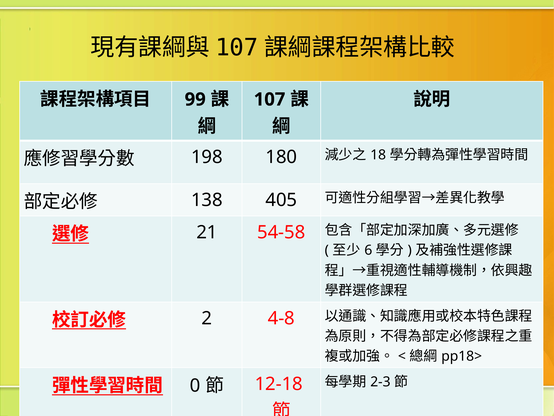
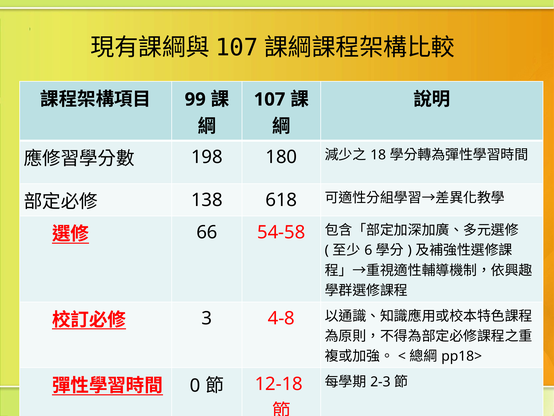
405: 405 -> 618 (281, 200)
21: 21 -> 66 (207, 232)
2: 2 -> 3 (207, 318)
